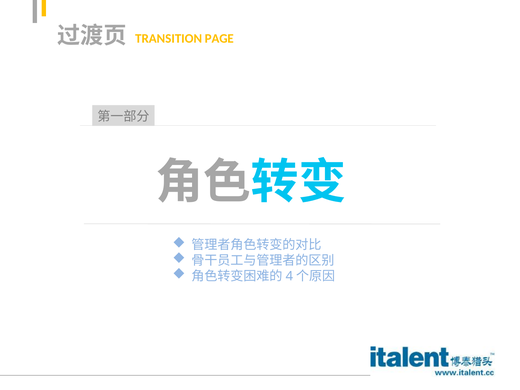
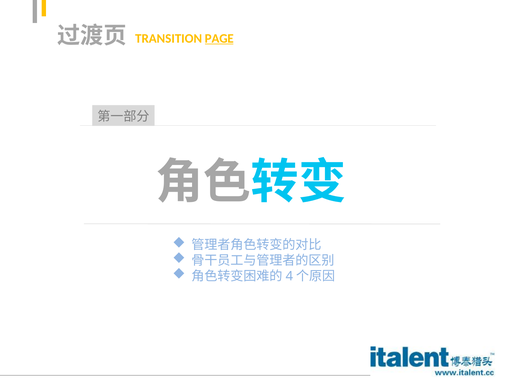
PAGE underline: none -> present (219, 38)
